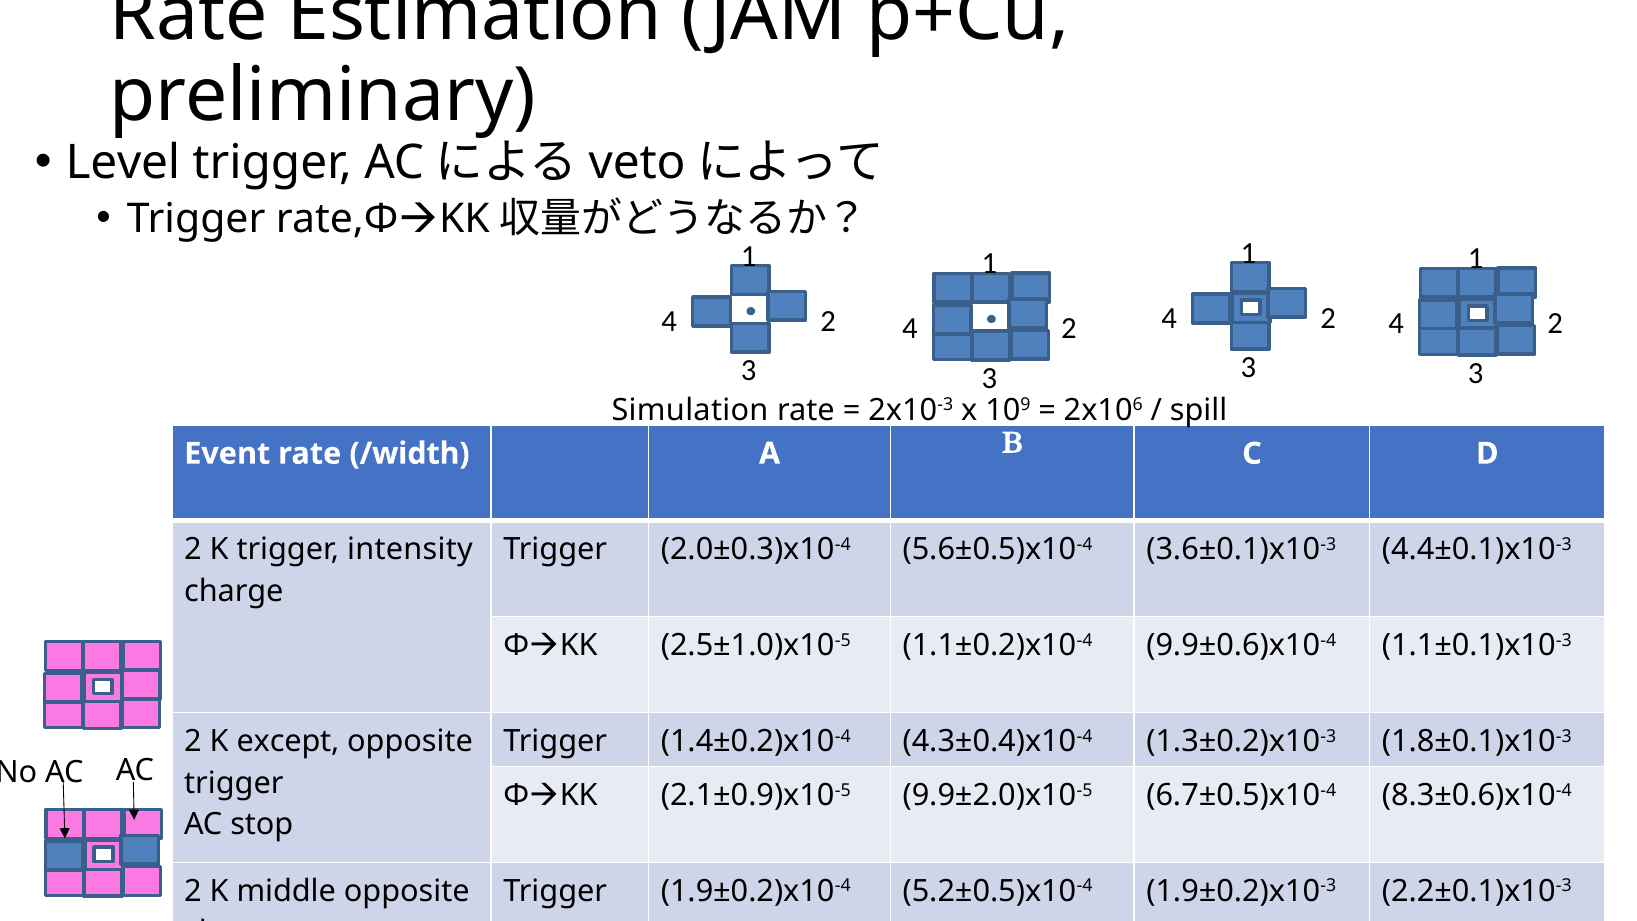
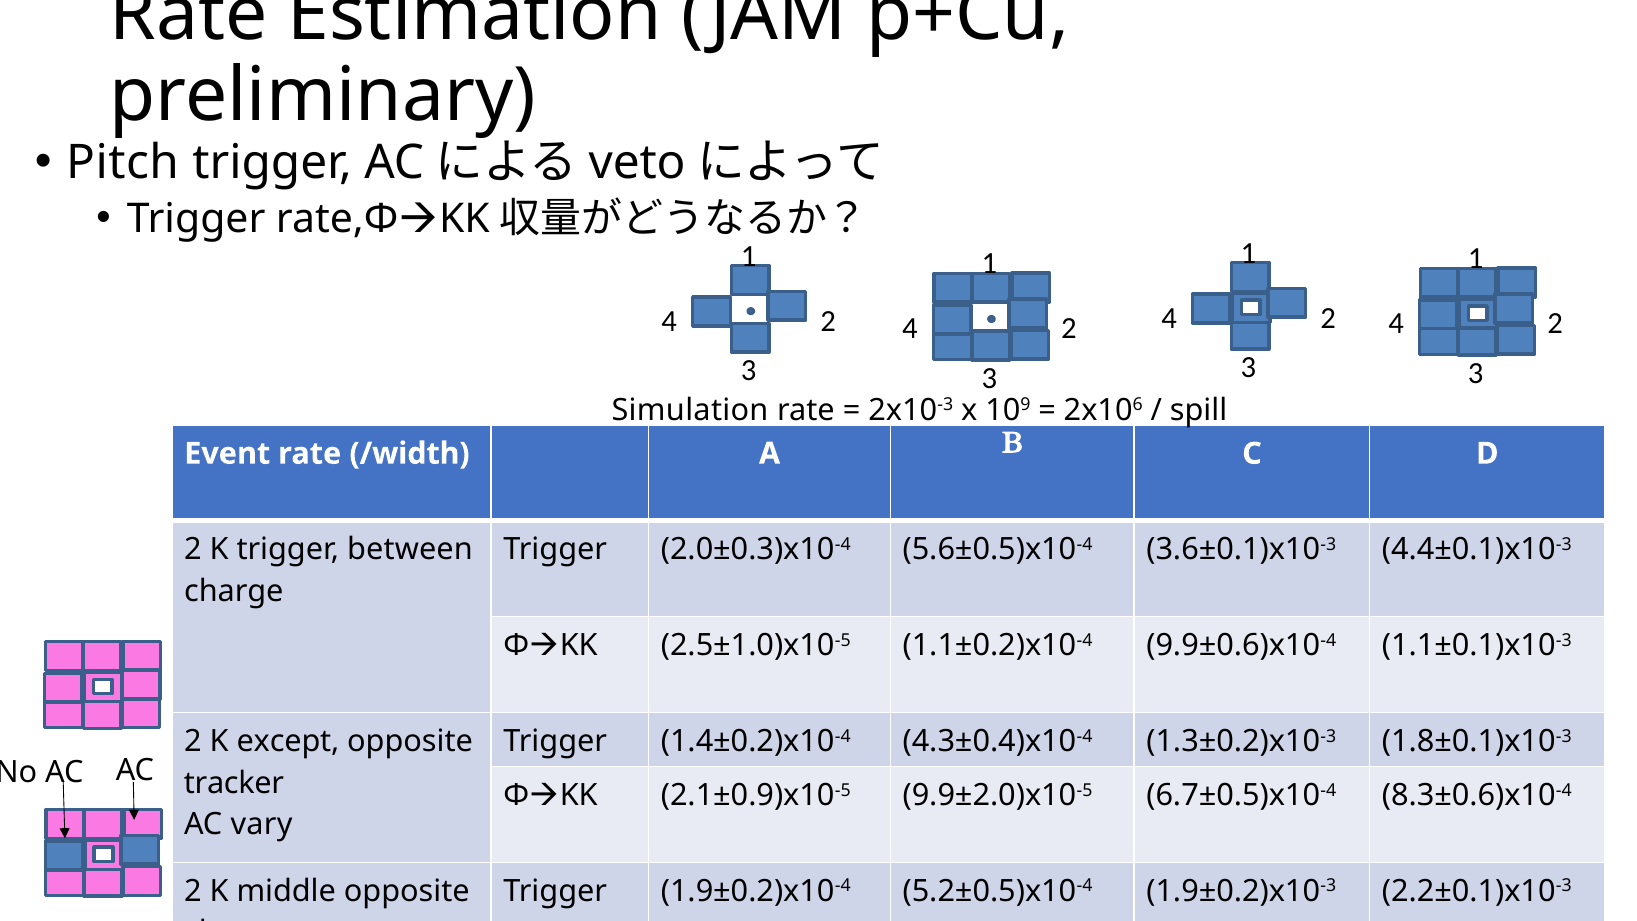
Level: Level -> Pitch (123, 162)
intensity: intensity -> between (410, 549)
trigger: trigger -> tracker (234, 783)
stop: stop -> vary (262, 824)
